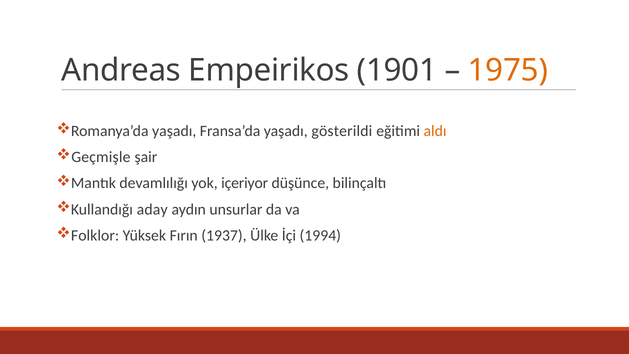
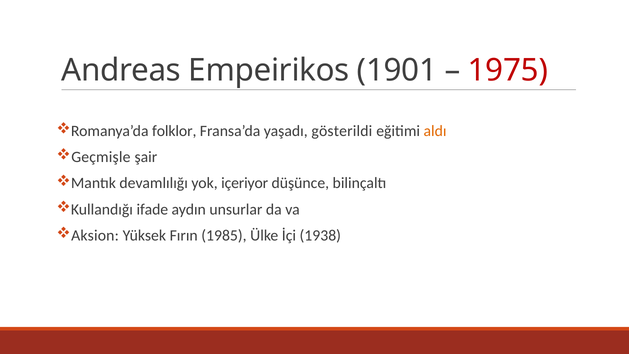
1975 colour: orange -> red (508, 70)
Romanya’da yaşadı: yaşadı -> folklor (174, 131)
aday: aday -> ifade (152, 209)
Folklor: Folklor -> Aksion (95, 235)
1937: 1937 -> 1985 (224, 235)
1994: 1994 -> 1938 (320, 235)
